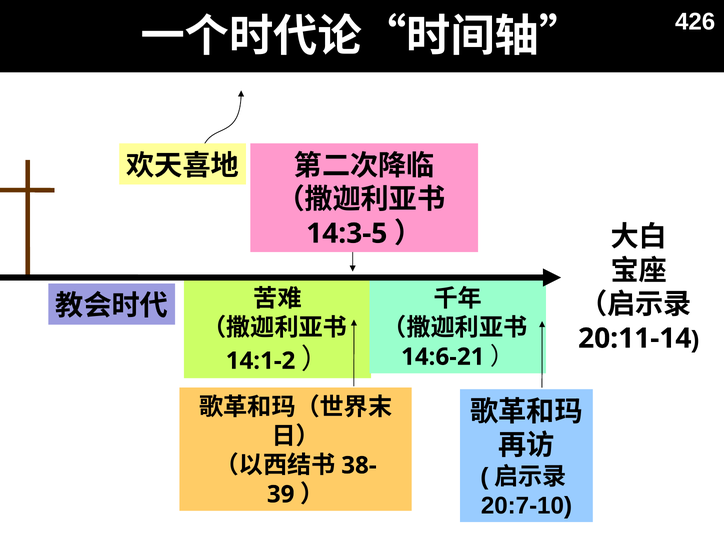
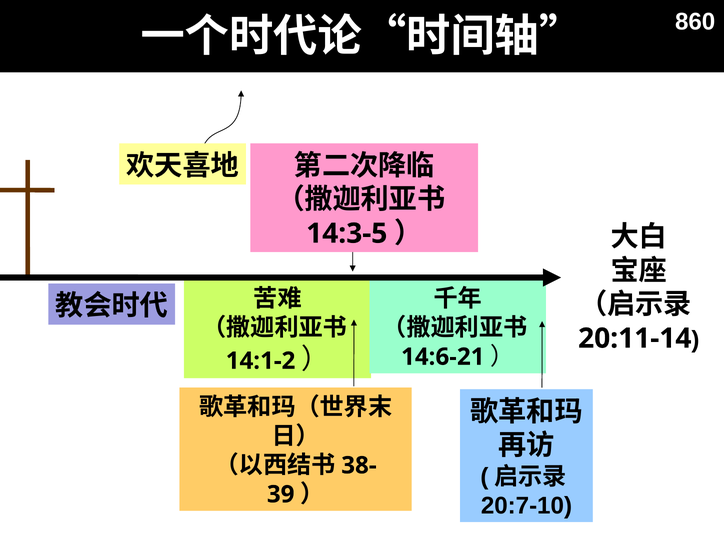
426: 426 -> 860 (695, 22)
